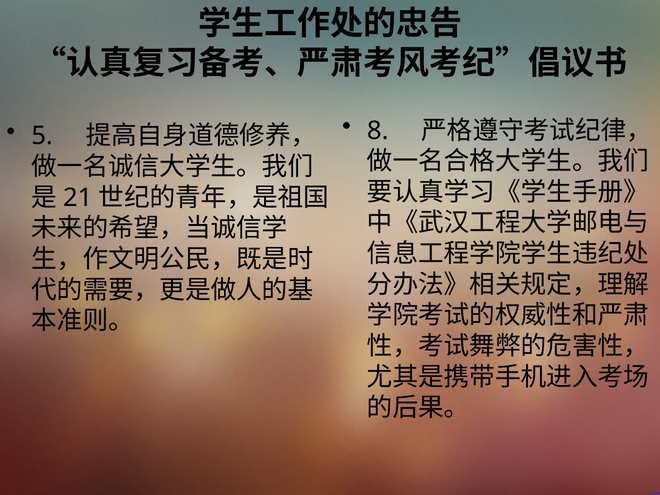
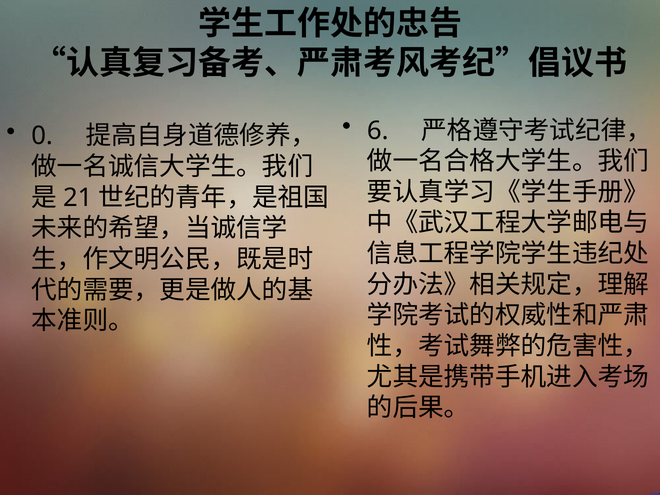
8: 8 -> 6 (378, 131)
5: 5 -> 0 (42, 136)
